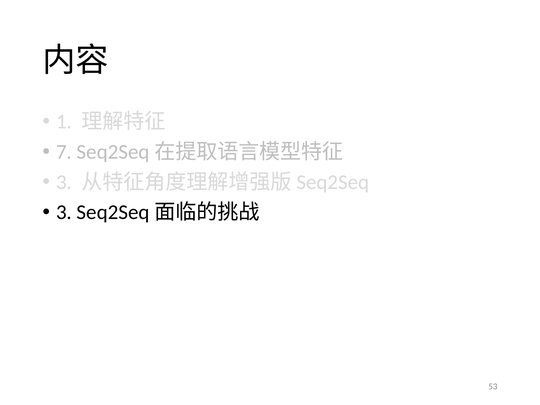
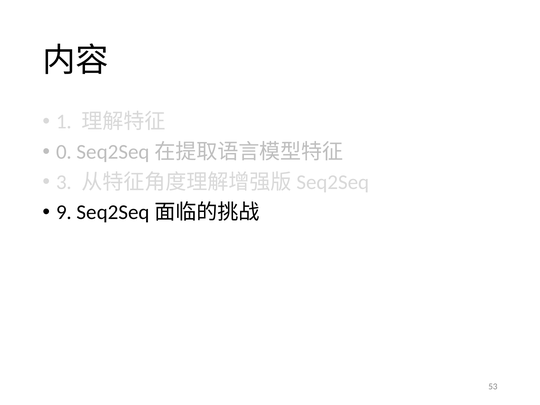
7: 7 -> 0 (64, 152)
3: 3 -> 9 (64, 212)
